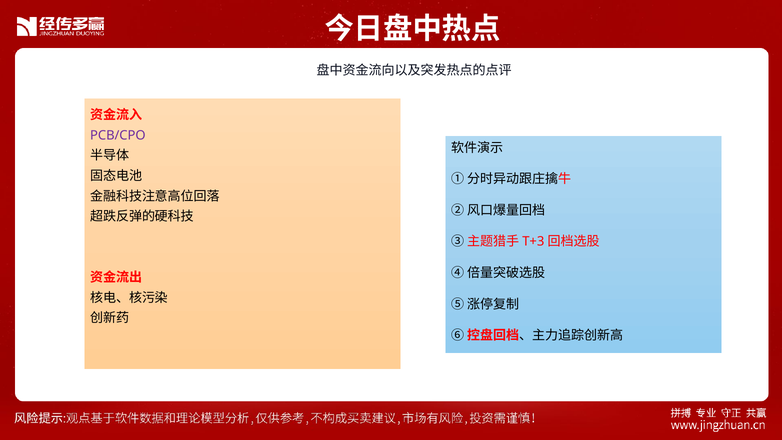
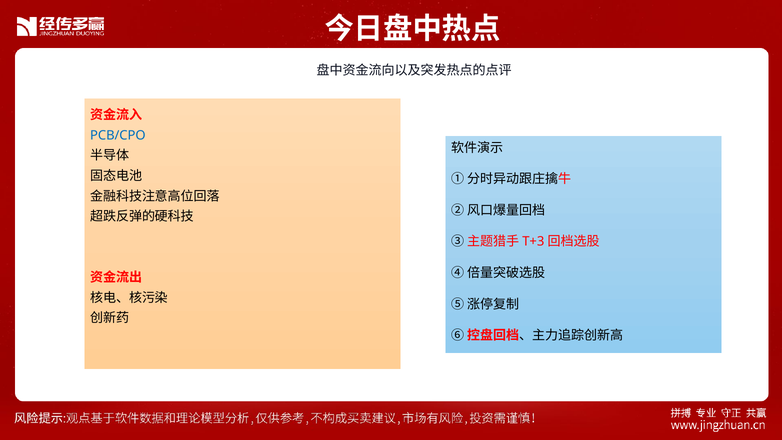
PCB/CPO colour: purple -> blue (118, 135)
